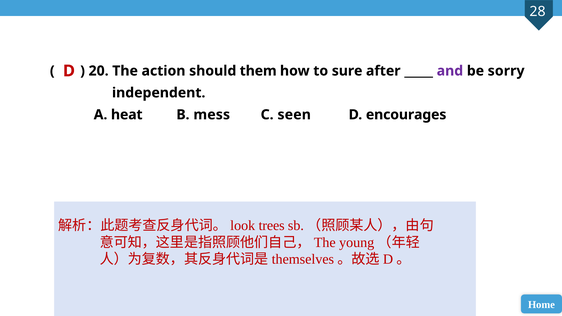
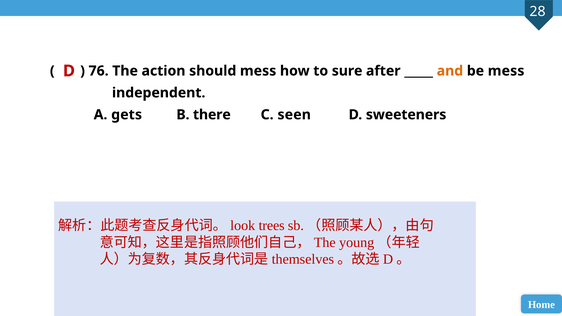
20: 20 -> 76 (99, 71)
should them: them -> mess (258, 71)
and colour: purple -> orange (450, 71)
be sorry: sorry -> mess (506, 71)
heat: heat -> gets (127, 115)
mess: mess -> there (212, 115)
encourages: encourages -> sweeteners (406, 115)
